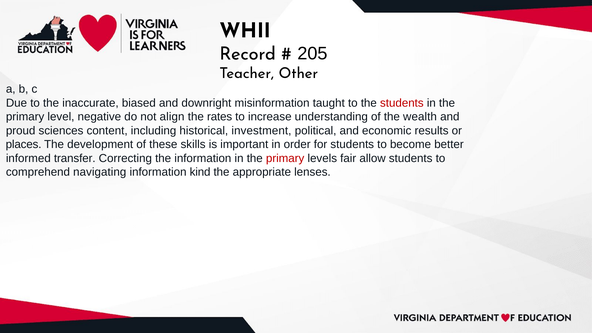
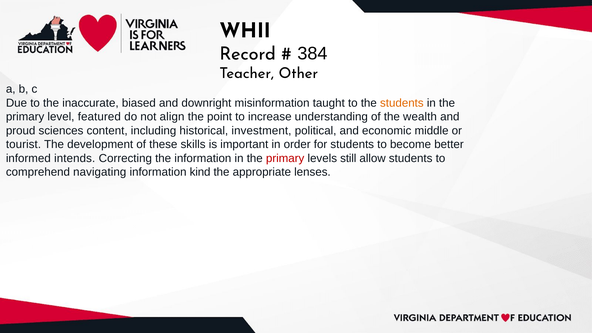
205: 205 -> 384 (313, 54)
students colour: red -> orange (402, 103)
negative: negative -> featured (99, 117)
rates: rates -> point (220, 117)
results: results -> middle (432, 131)
places: places -> tourist (23, 144)
transfer: transfer -> intends (75, 158)
fair: fair -> still (348, 158)
